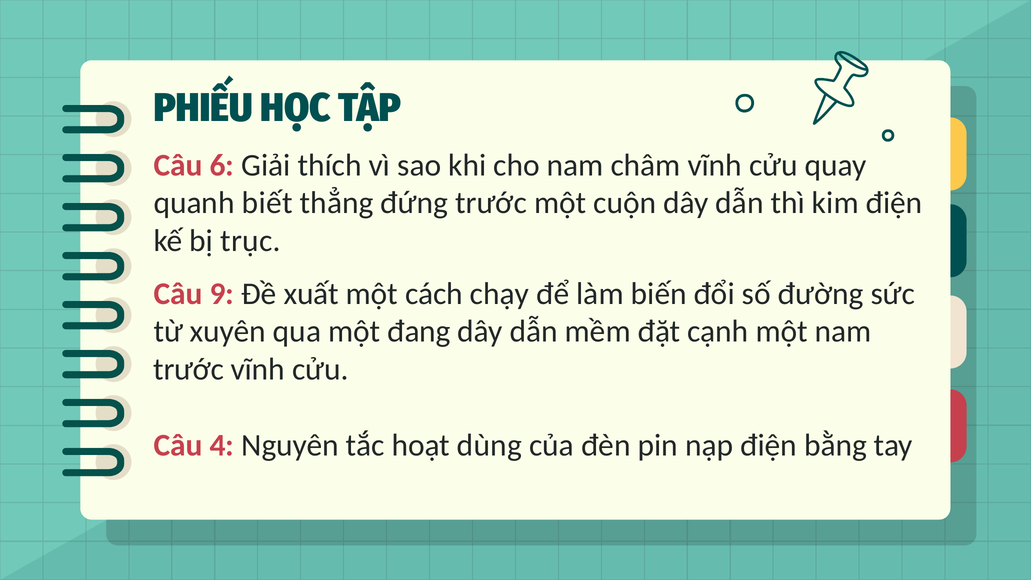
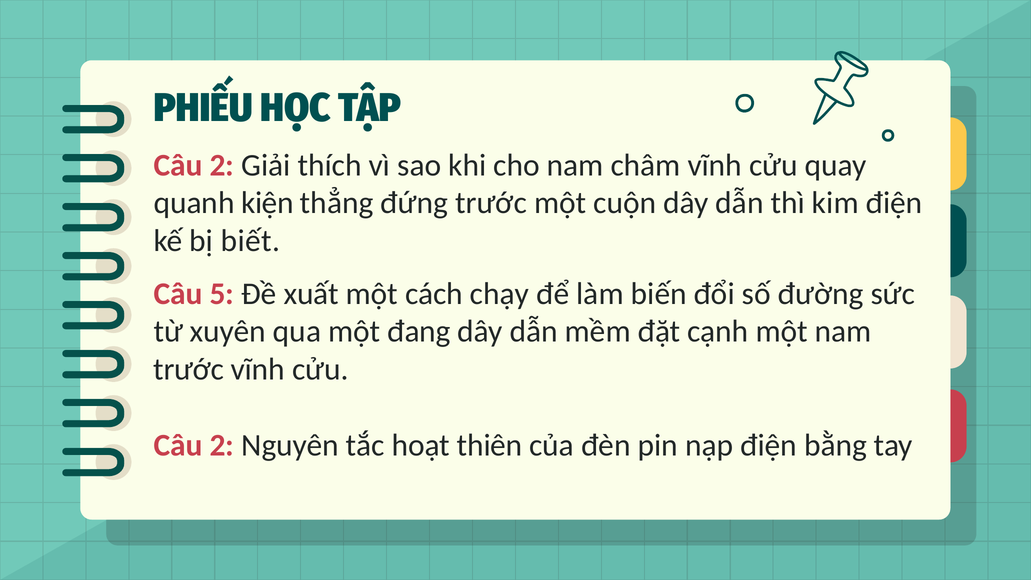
6: 6 -> 2 (222, 165)
biết: biết -> kiện (267, 203)
trục: trục -> biết (250, 241)
9: 9 -> 5 (222, 294)
4: 4 -> 2 (222, 445)
dùng: dùng -> thiên (490, 445)
